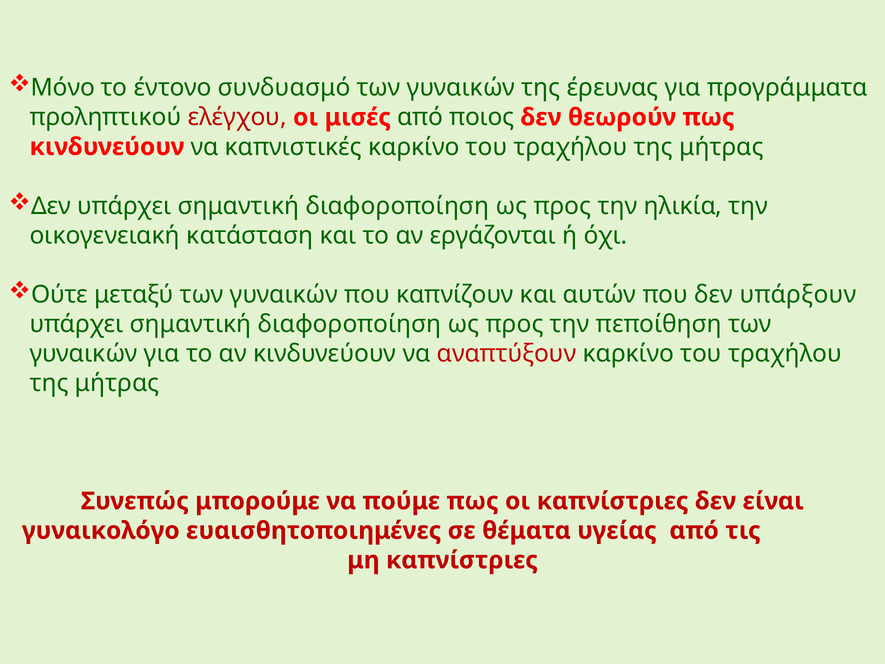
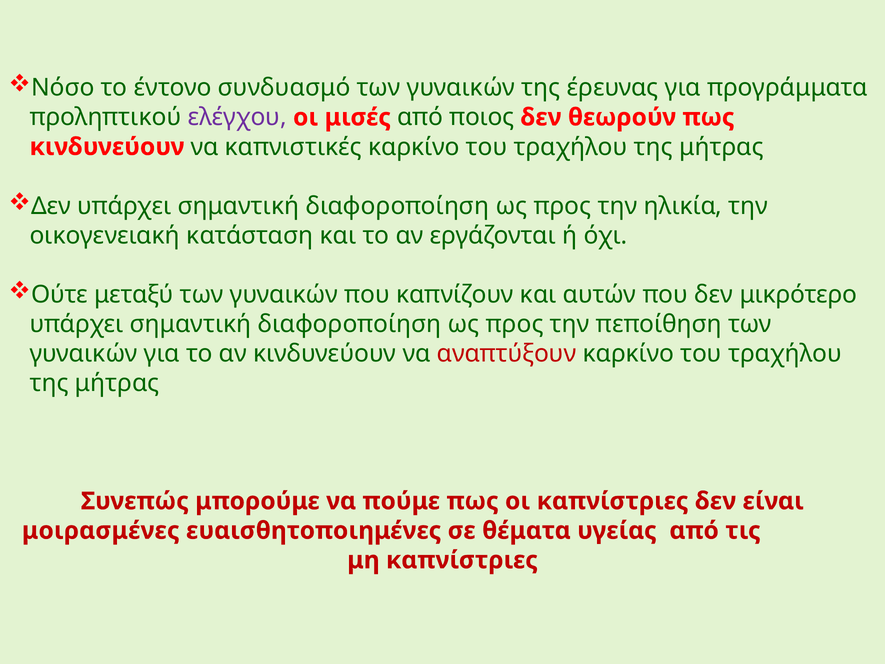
Μόνο: Μόνο -> Νόσο (63, 88)
ελέγχου colour: red -> purple (237, 117)
υπάρξουν: υπάρξουν -> μικρότερο (798, 294)
γυναικολόγο: γυναικολόγο -> μοιρασμένες (101, 530)
